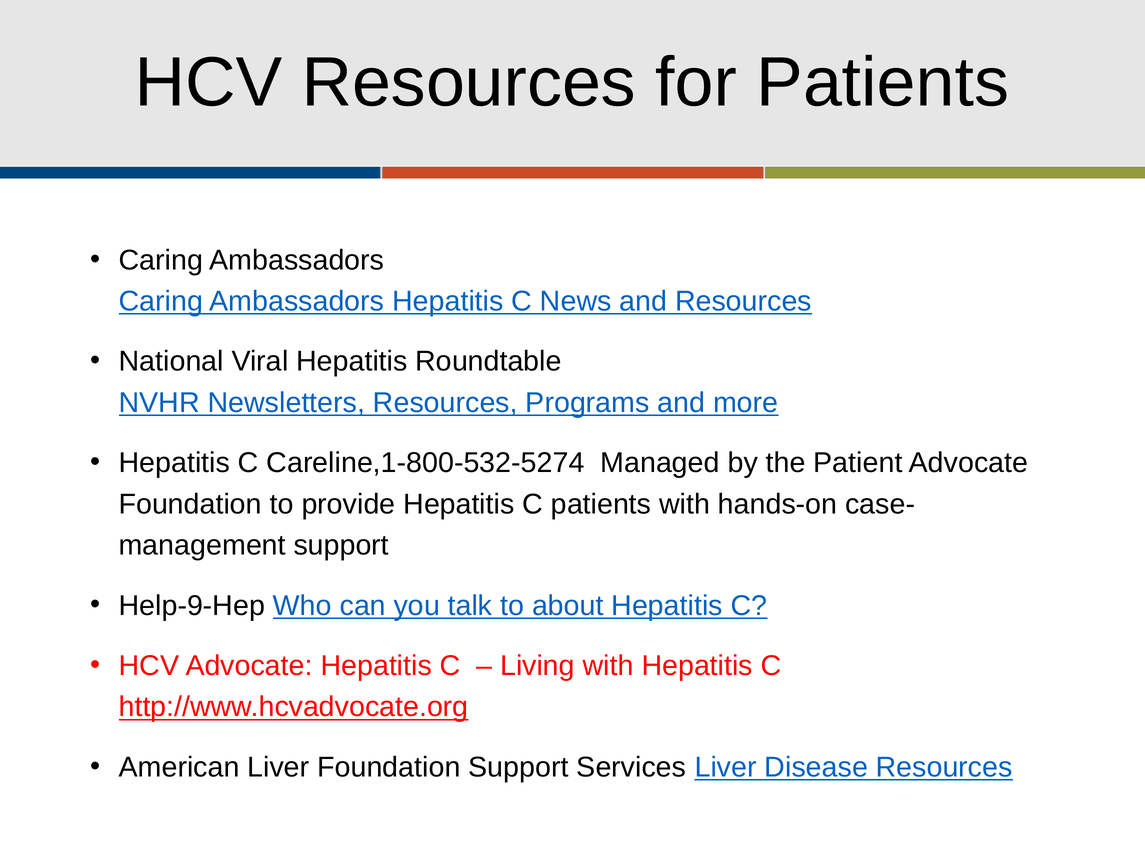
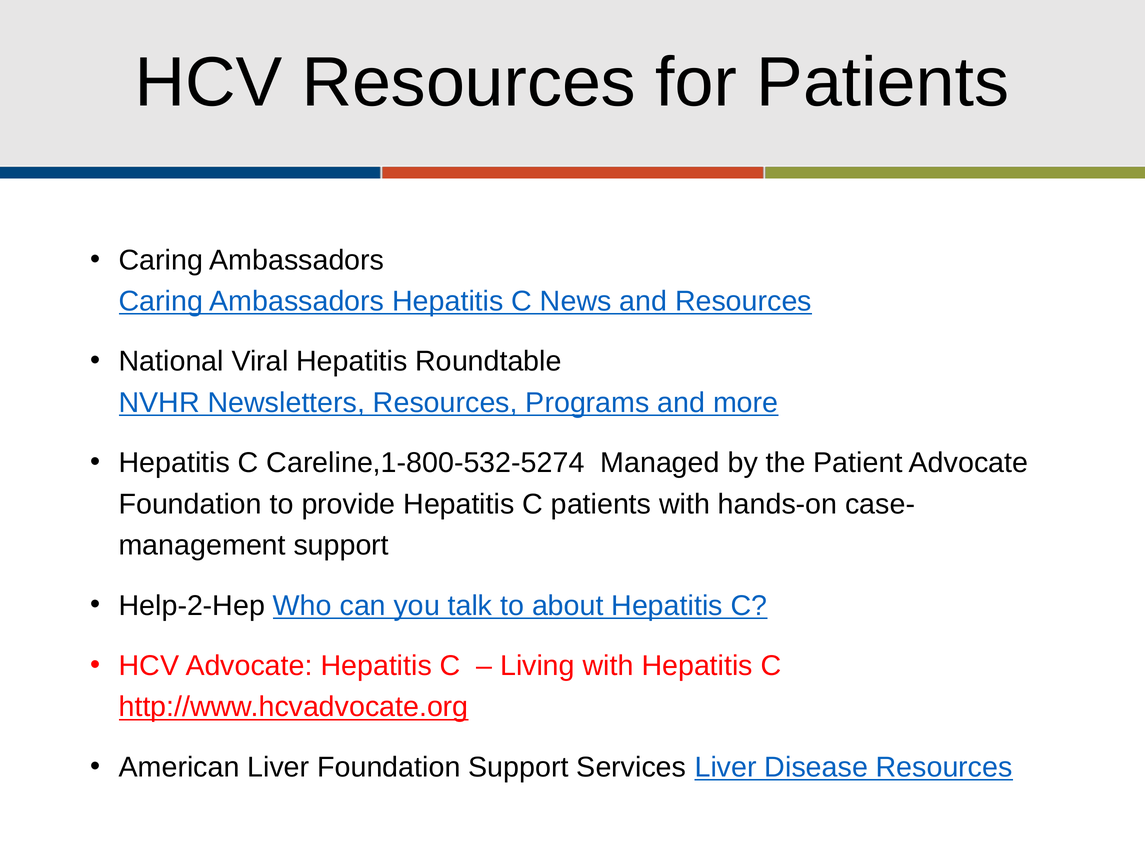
Help-9-Hep: Help-9-Hep -> Help-2-Hep (192, 606)
